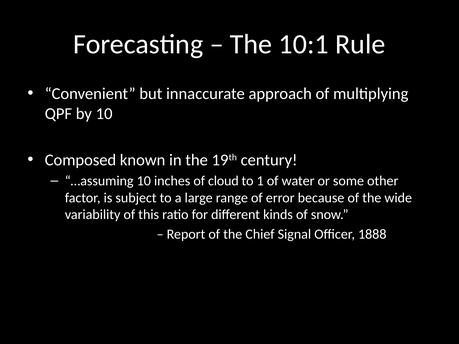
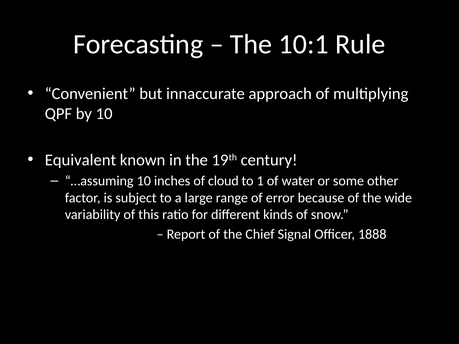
Composed: Composed -> Equivalent (80, 160)
